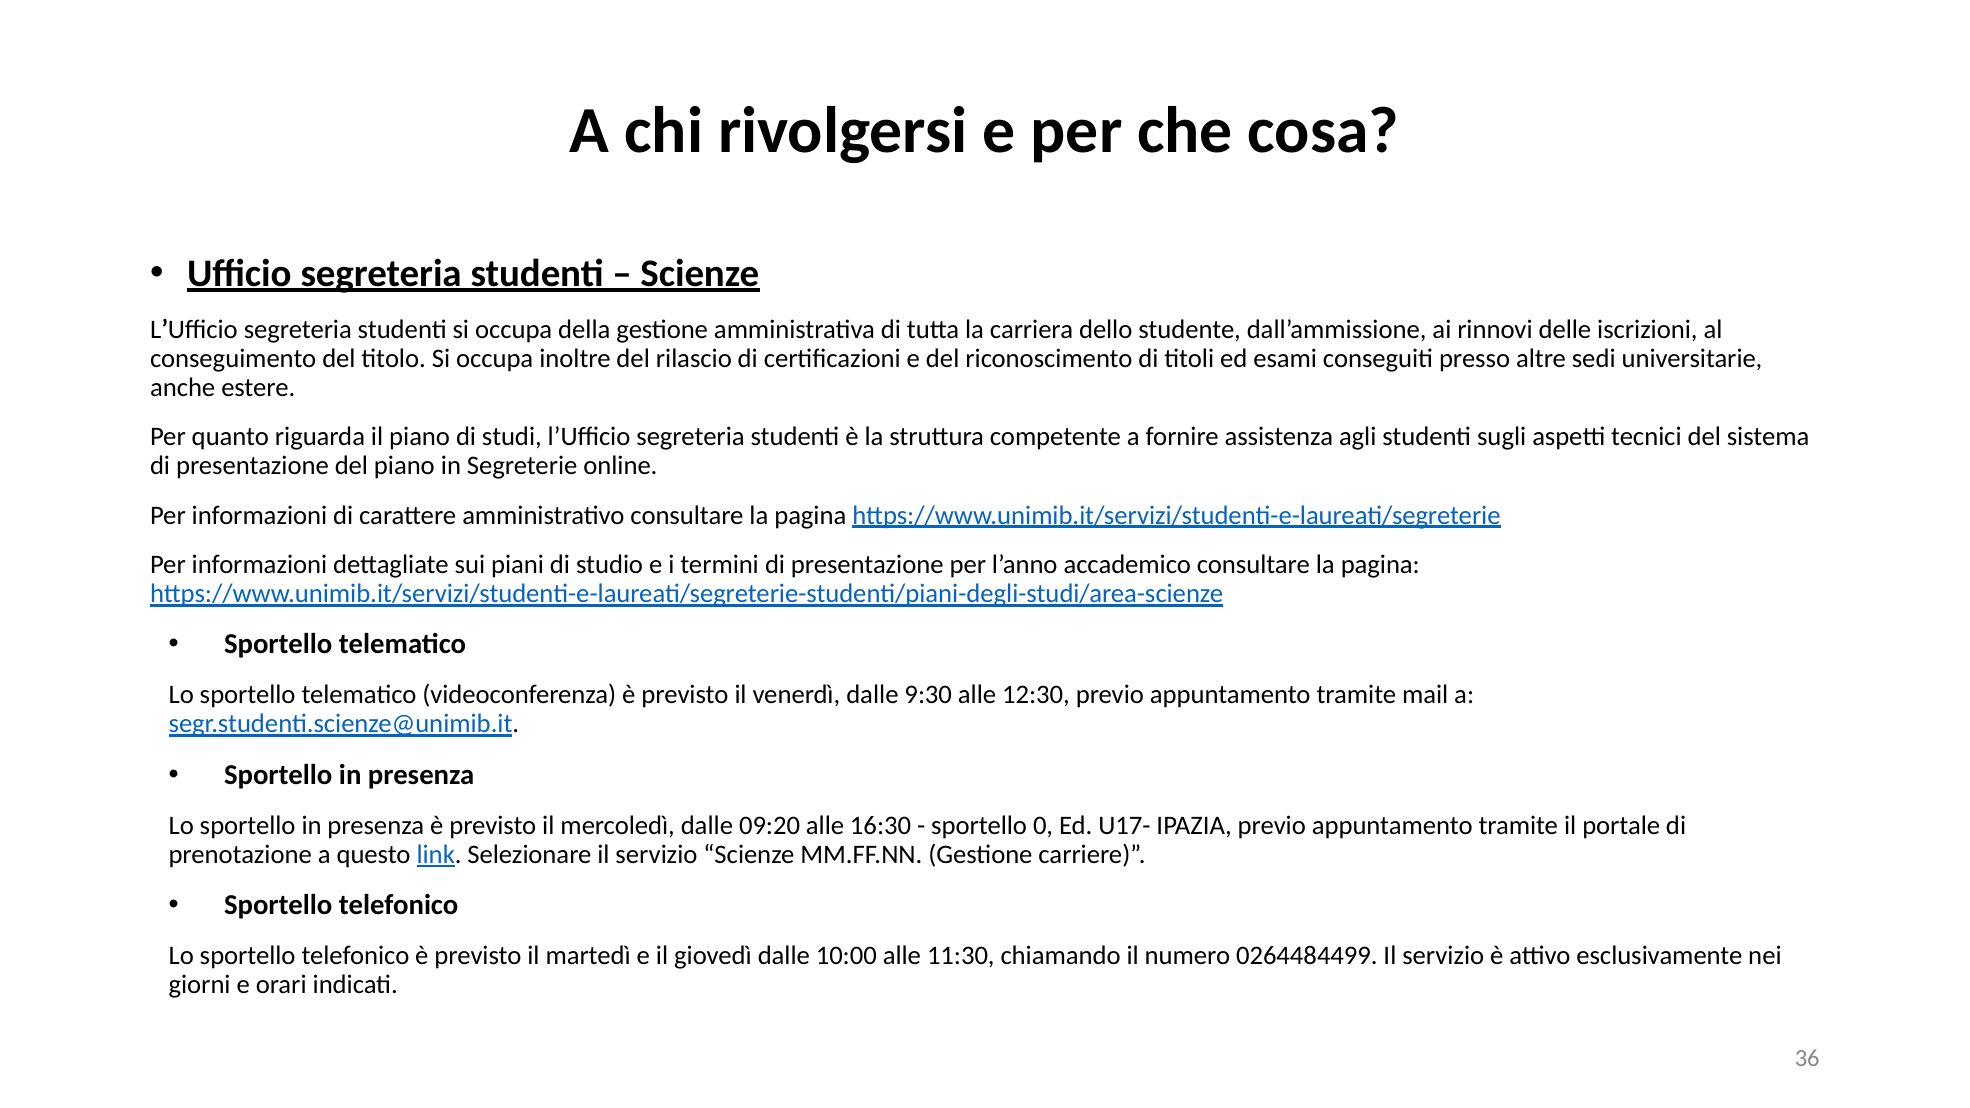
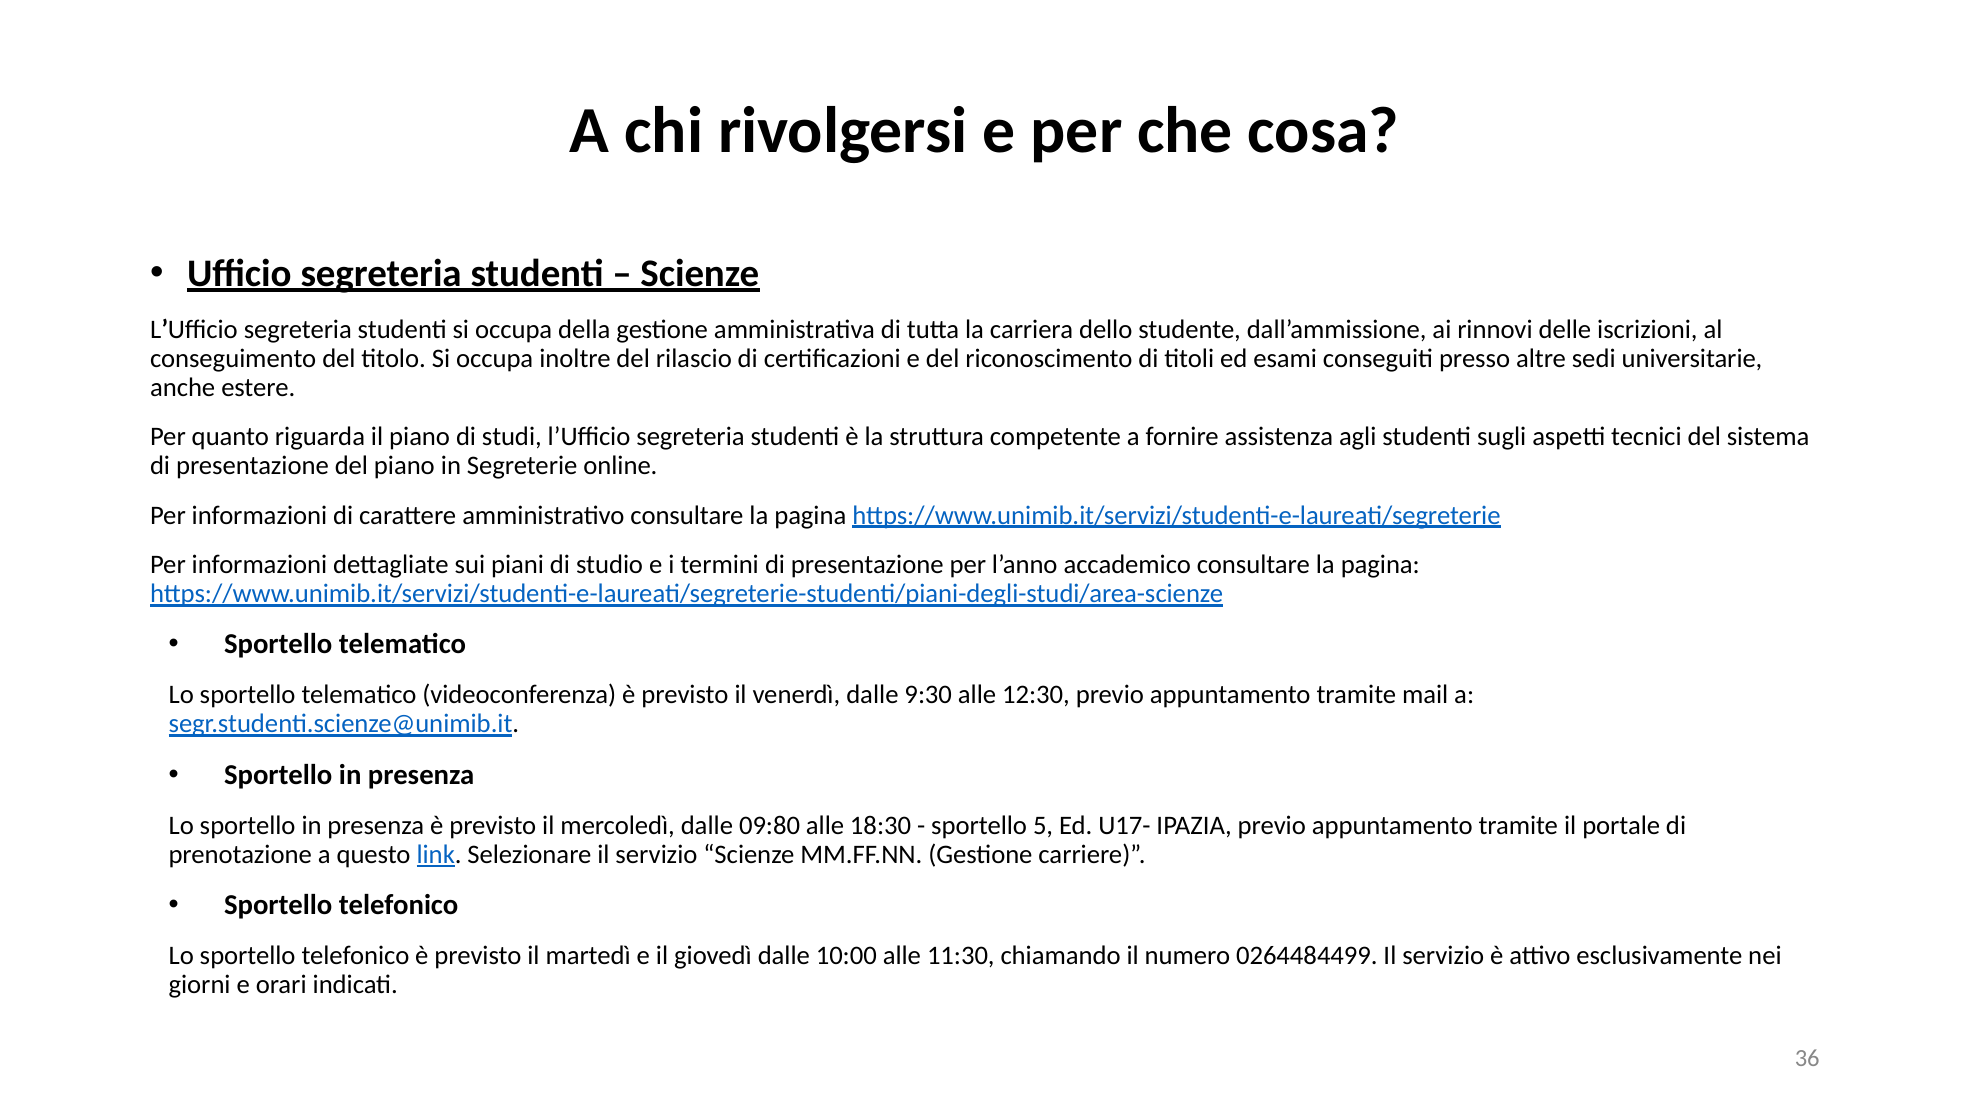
09:20: 09:20 -> 09:80 (770, 825)
16:30: 16:30 -> 18:30 (881, 825)
0: 0 -> 5 (1043, 825)
